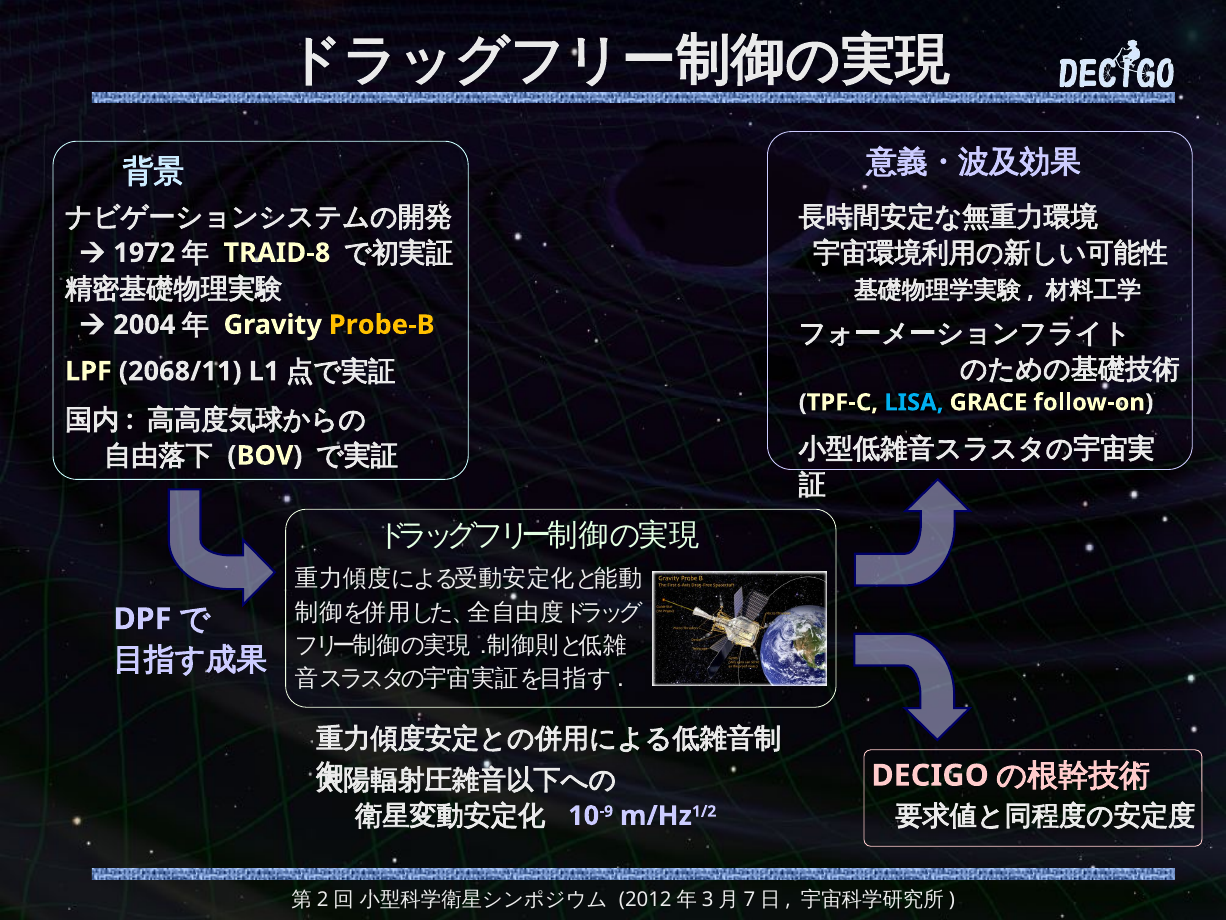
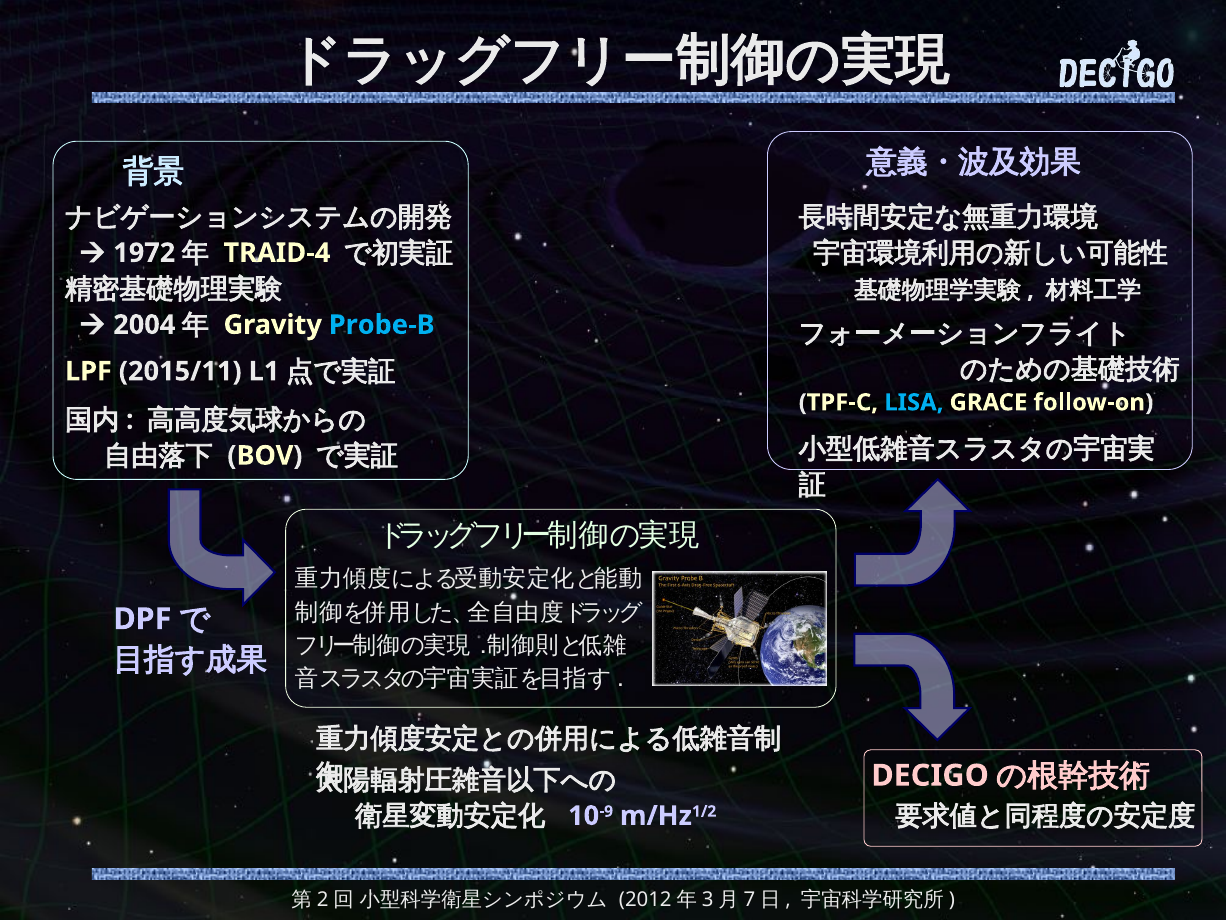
TRAID-8: TRAID-8 -> TRAID-4 (277, 253)
Probe-B colour: yellow -> light blue (382, 325)
2068/11: 2068/11 -> 2015/11 (180, 371)
